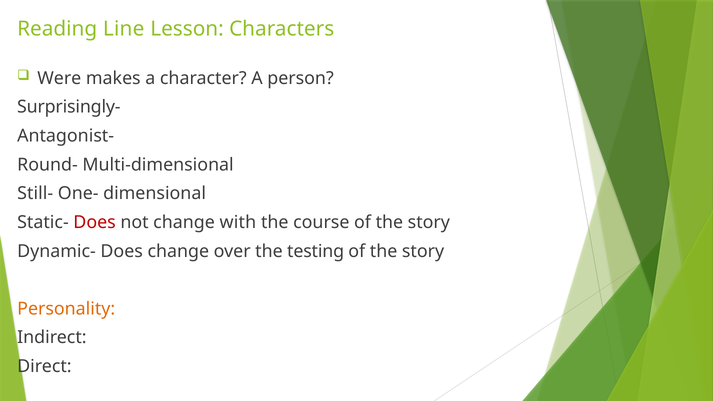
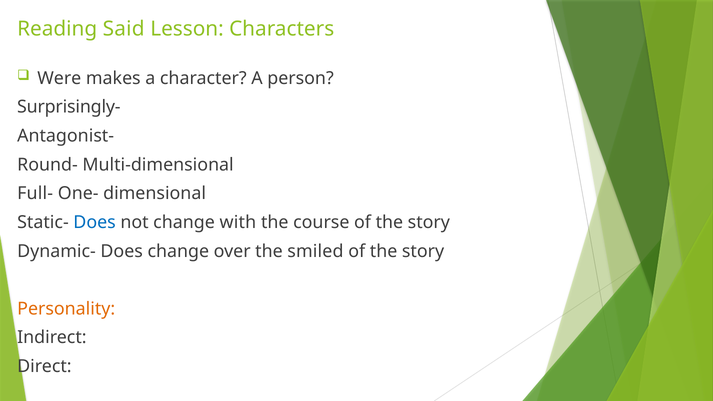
Line: Line -> Said (124, 29)
Still-: Still- -> Full- (35, 194)
Does colour: red -> blue (95, 222)
testing: testing -> smiled (315, 251)
